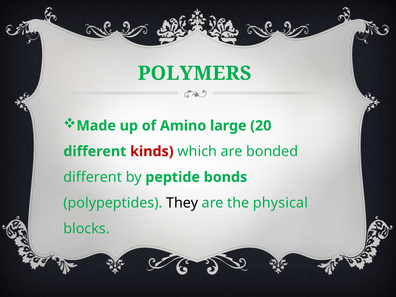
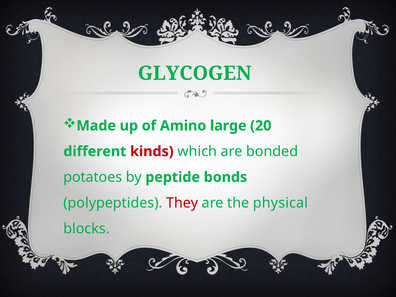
POLYMERS: POLYMERS -> GLYCOGEN (195, 73)
different: different -> potatoes (93, 177)
They colour: black -> red (182, 203)
